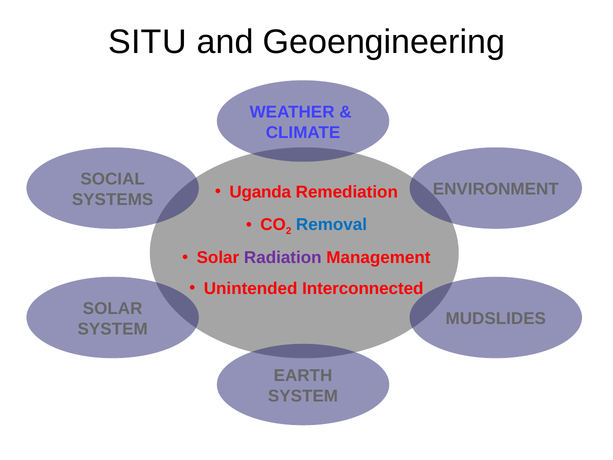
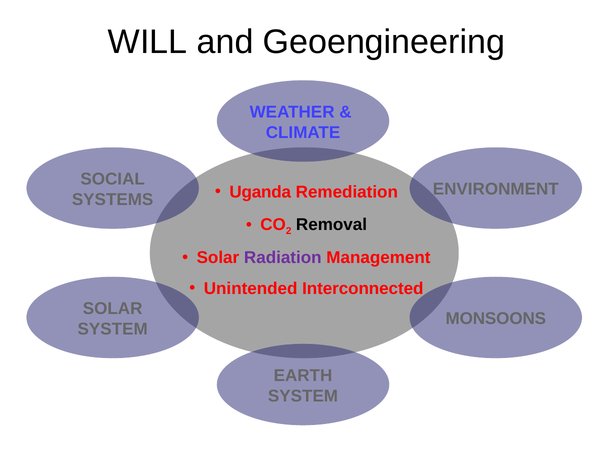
SITU: SITU -> WILL (148, 42)
Removal colour: blue -> black (332, 224)
MUDSLIDES: MUDSLIDES -> MONSOONS (496, 318)
